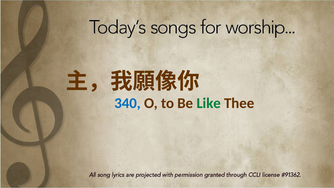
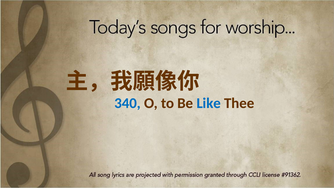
Like colour: green -> blue (209, 103)
